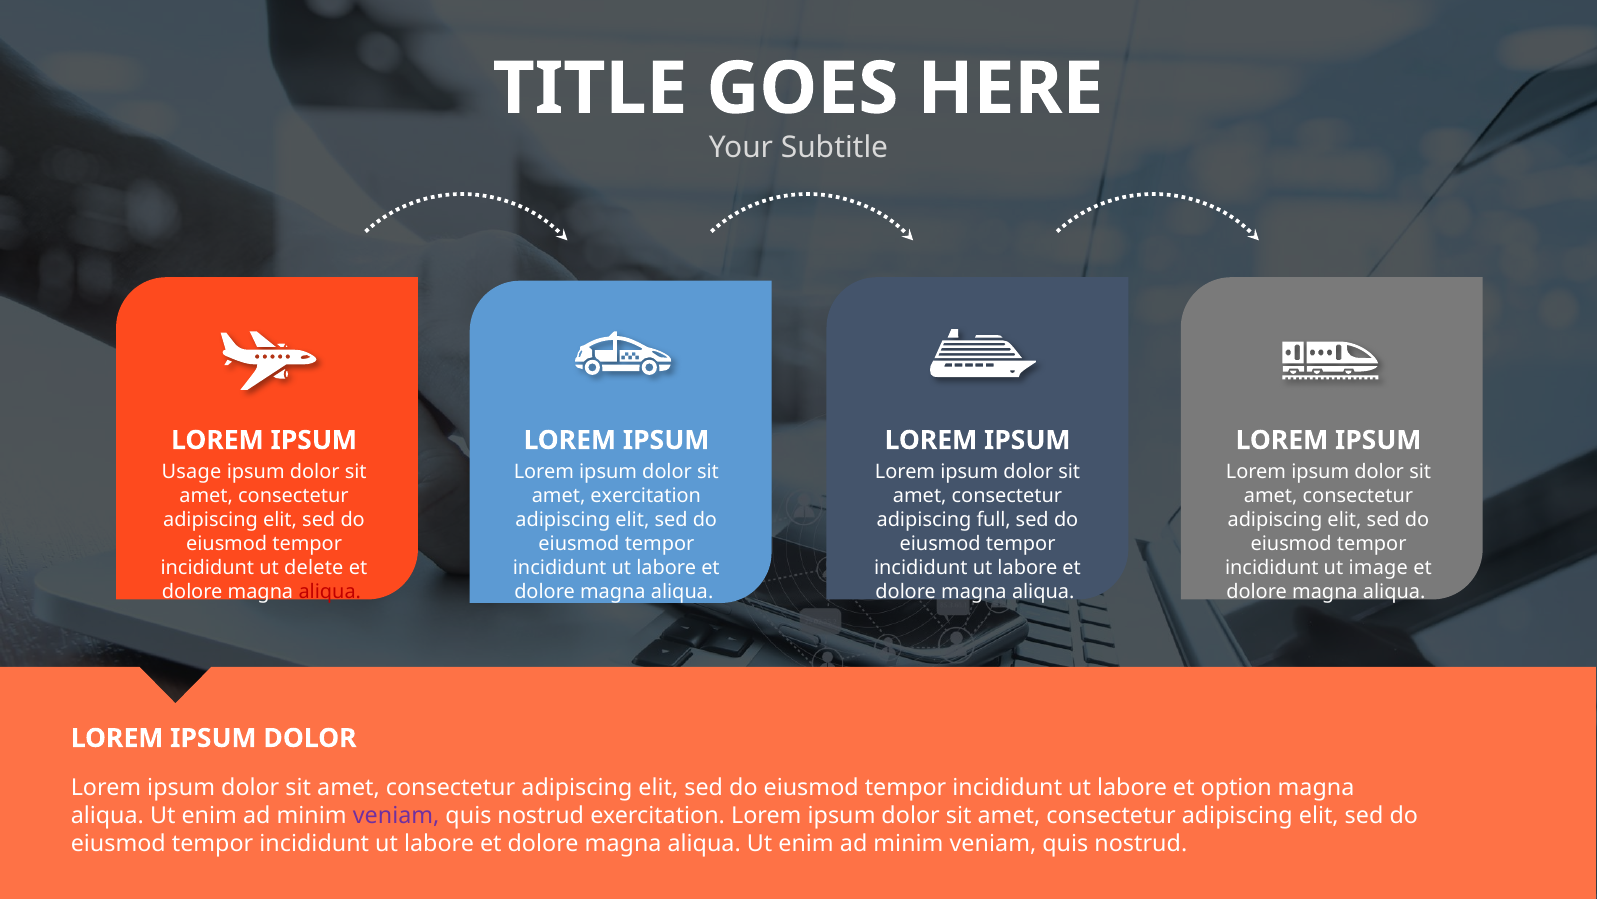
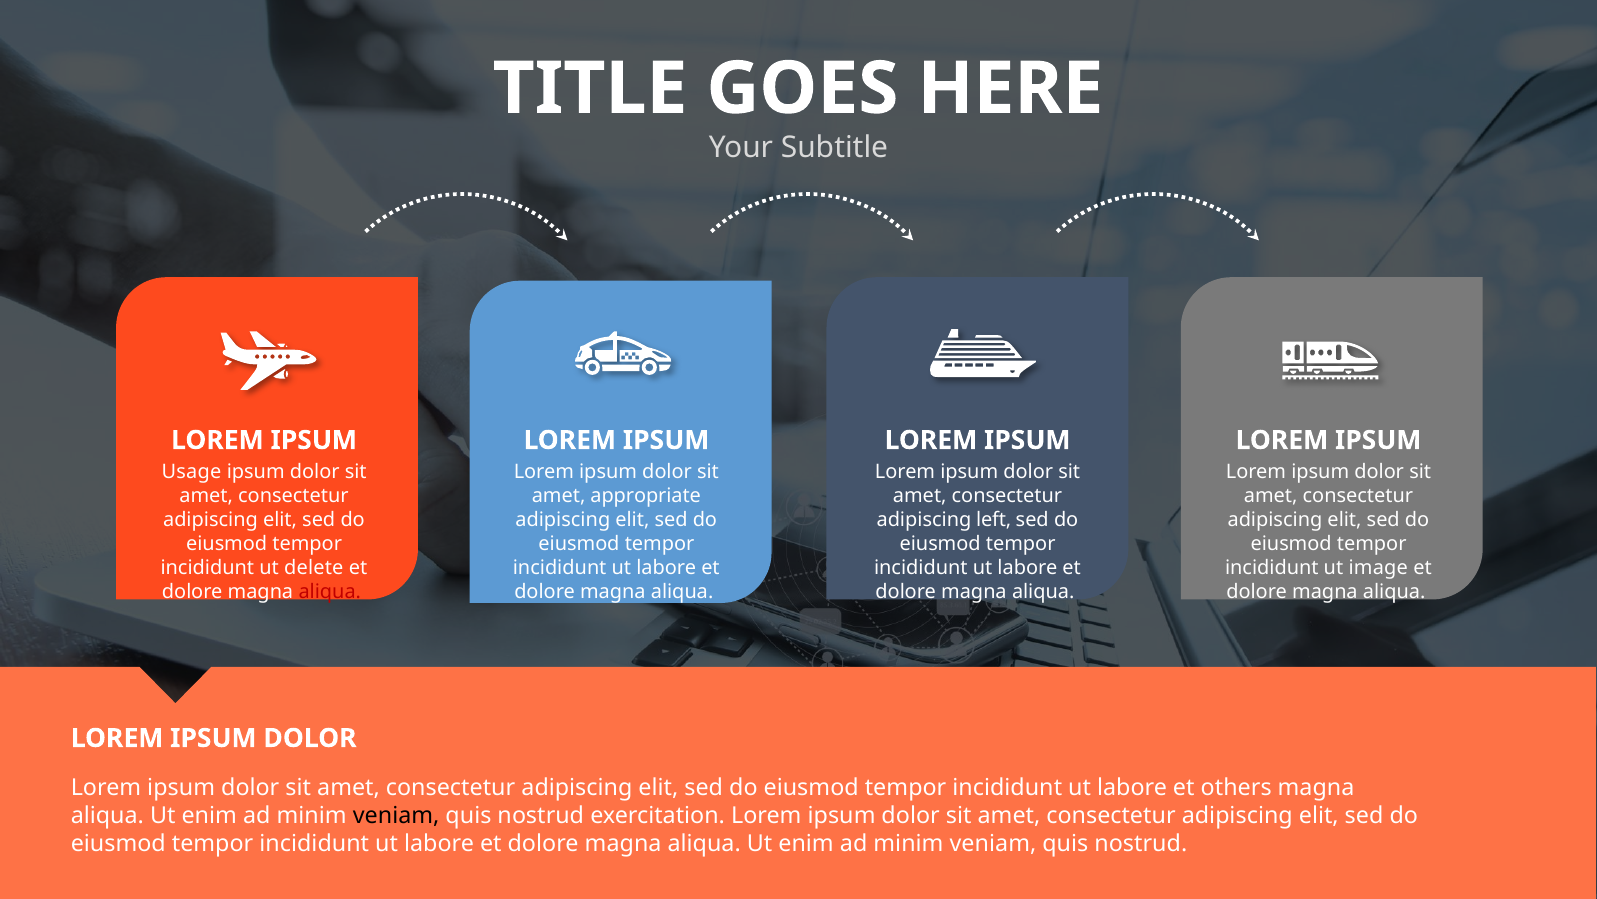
amet exercitation: exercitation -> appropriate (646, 495)
full: full -> left (994, 519)
option: option -> others (1236, 787)
veniam colour: purple -> black (396, 815)
